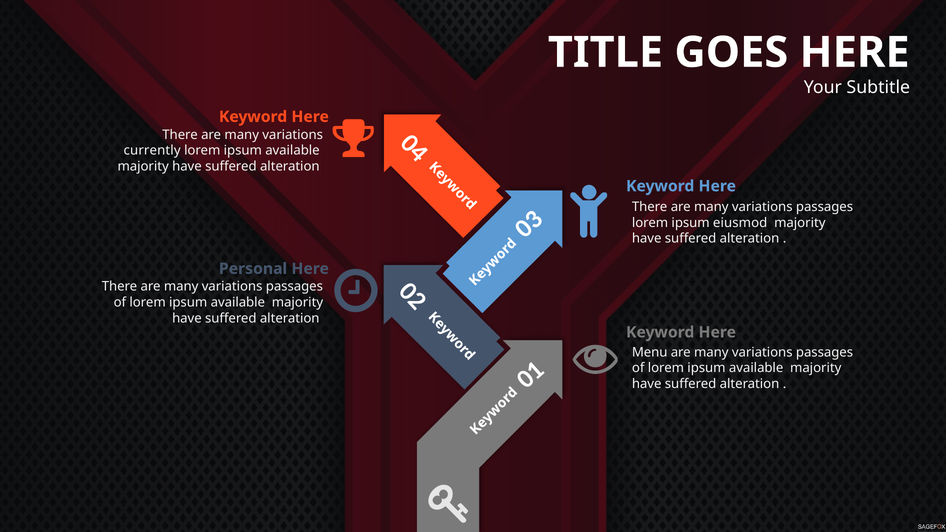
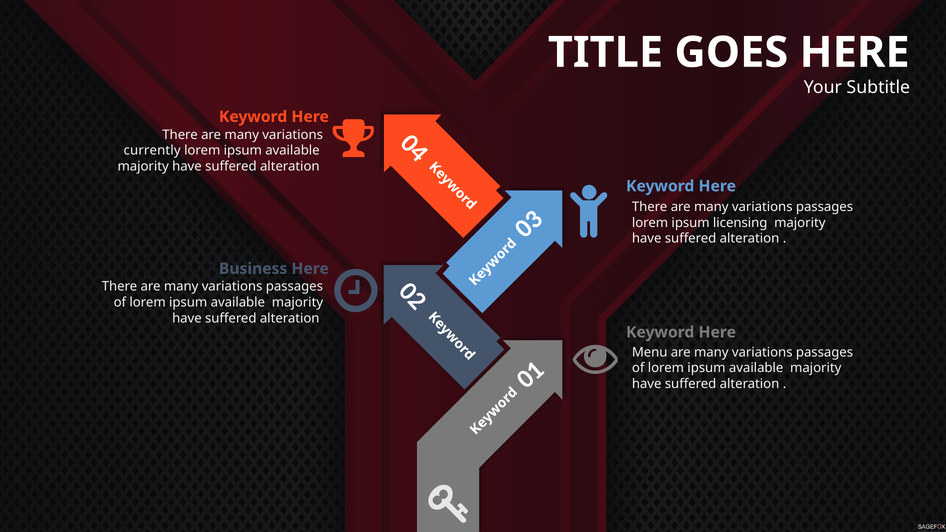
eiusmod: eiusmod -> licensing (740, 223)
Personal: Personal -> Business (253, 269)
